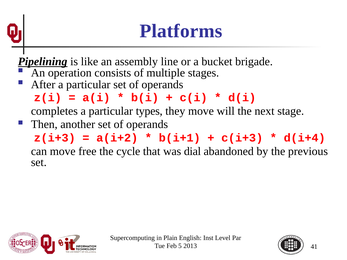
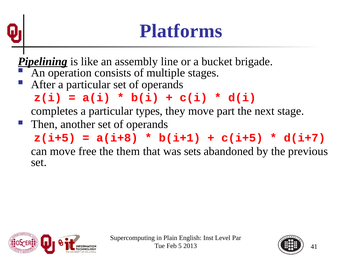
will: will -> part (226, 111)
z(i+3: z(i+3 -> z(i+5 (55, 138)
a(i+2: a(i+2 -> a(i+8 (117, 138)
c(i+3: c(i+3 -> c(i+5 (242, 138)
d(i+4: d(i+4 -> d(i+7 (305, 138)
cycle: cycle -> them (128, 151)
dial: dial -> sets (192, 151)
